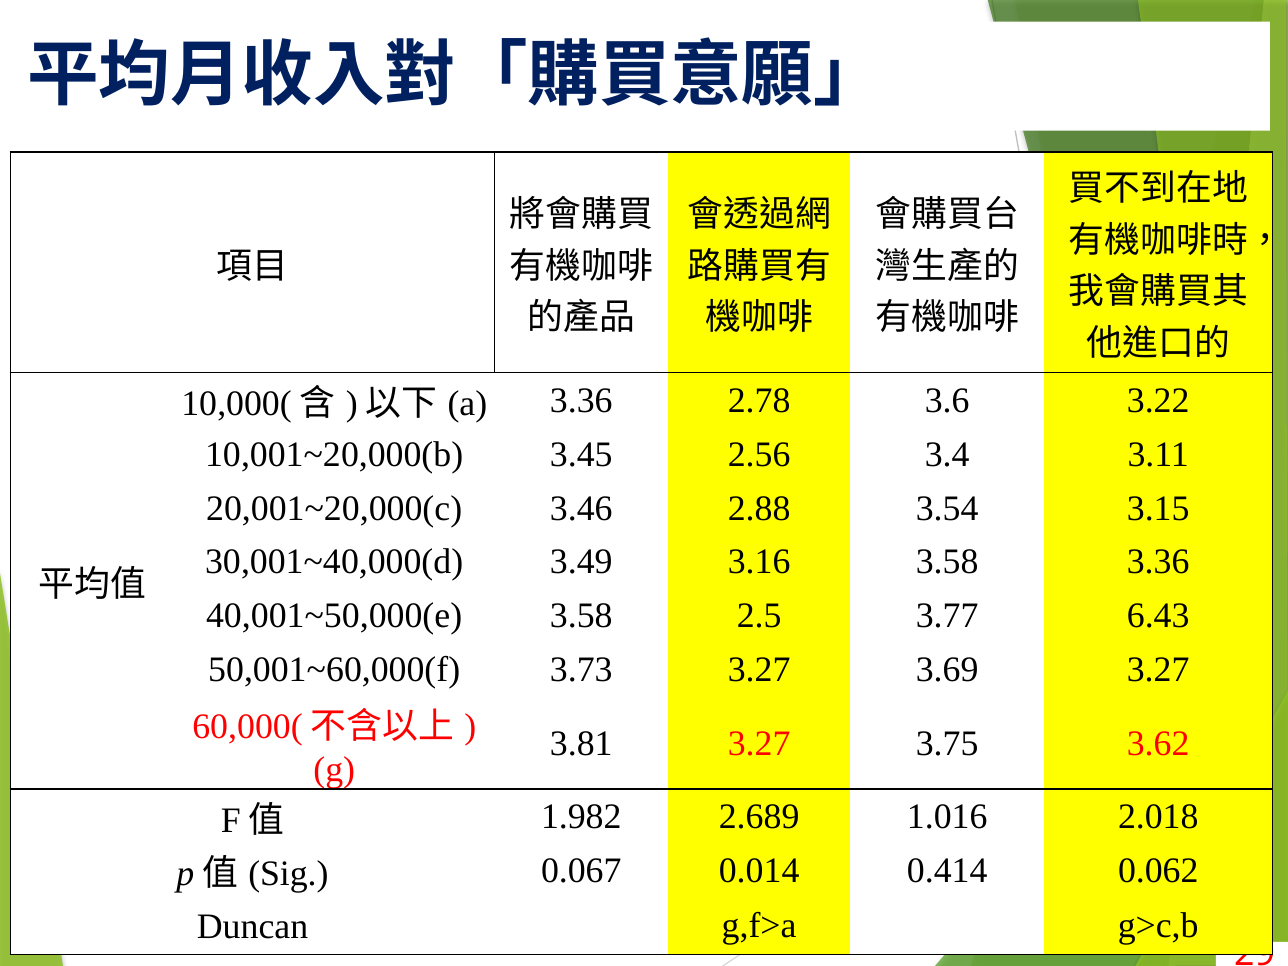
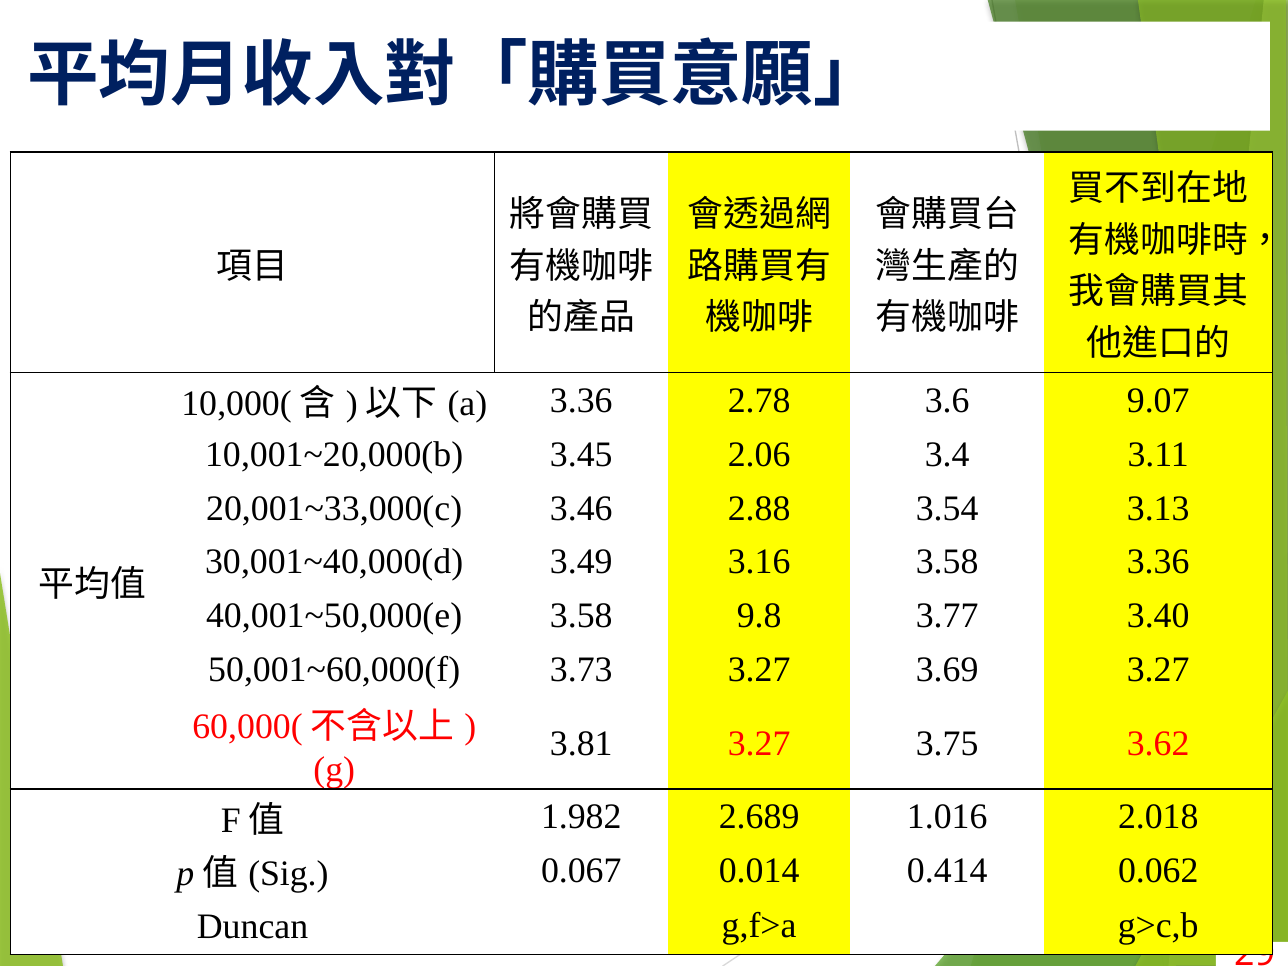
3.22: 3.22 -> 9.07 (1158, 401)
2.56: 2.56 -> 2.06 (759, 454)
20,001~20,000(c: 20,001~20,000(c -> 20,001~33,000(c (334, 508)
3.15: 3.15 -> 3.13 (1158, 508)
2.5: 2.5 -> 9.8 (759, 616)
6.43: 6.43 -> 3.40 (1158, 616)
